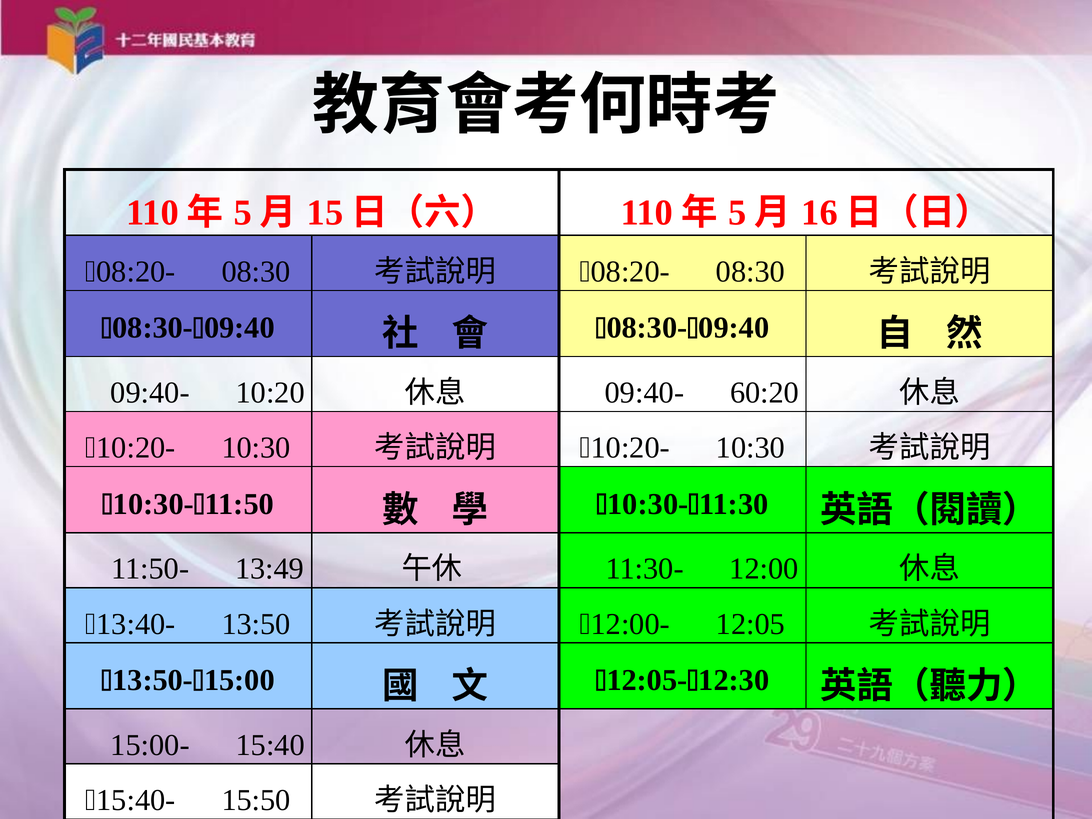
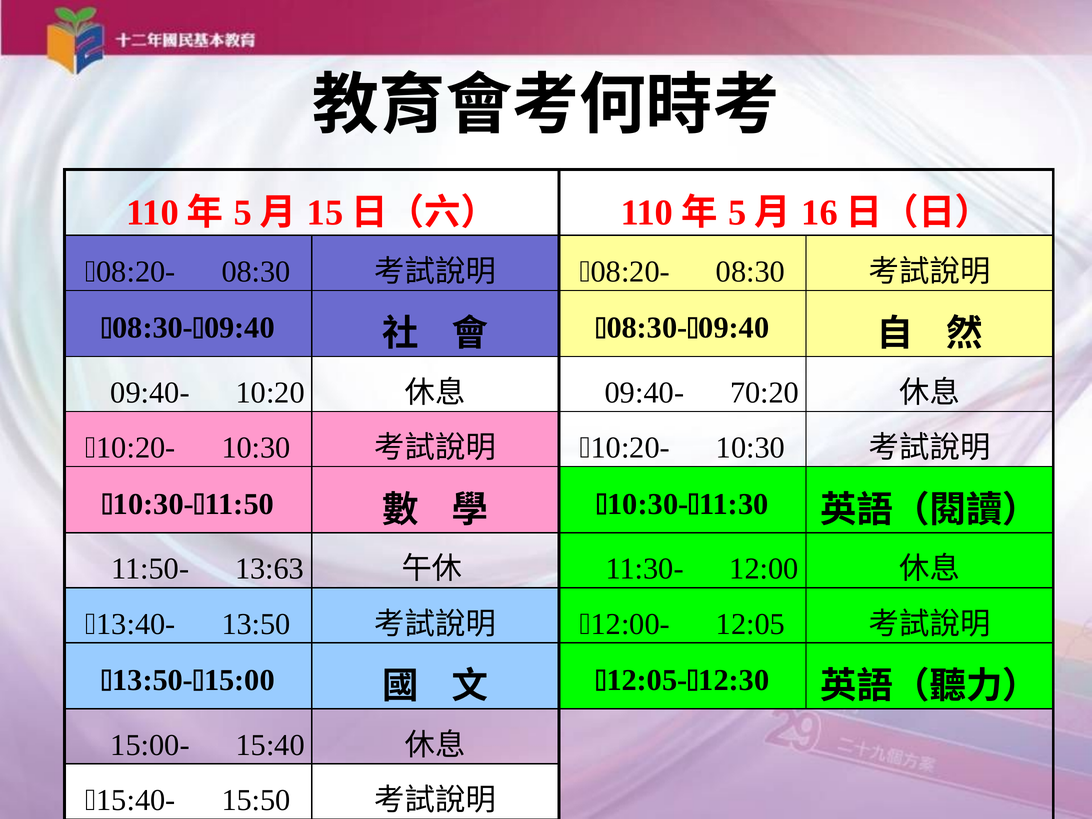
60:20: 60:20 -> 70:20 (765, 393)
13:49: 13:49 -> 13:63 (270, 569)
